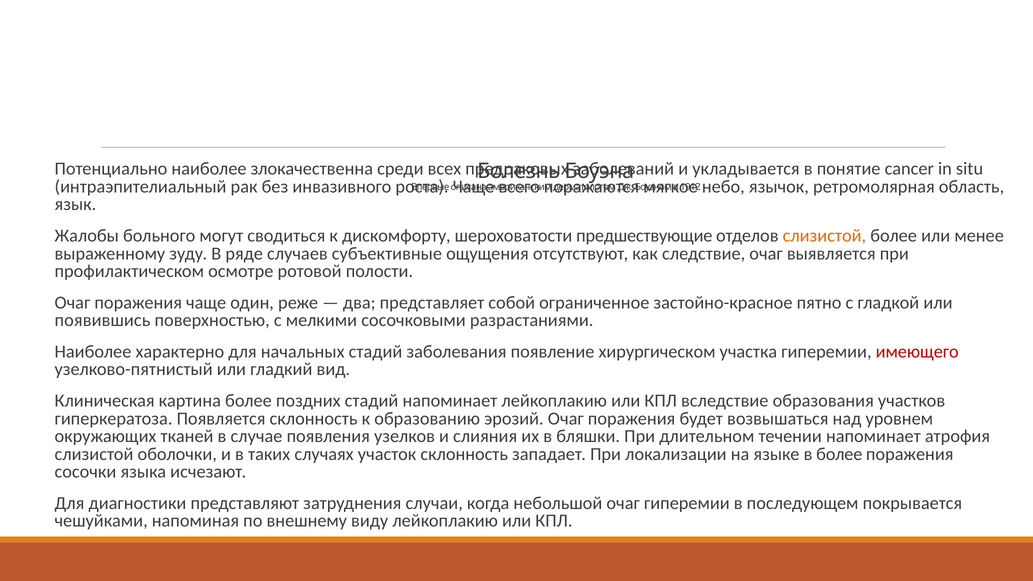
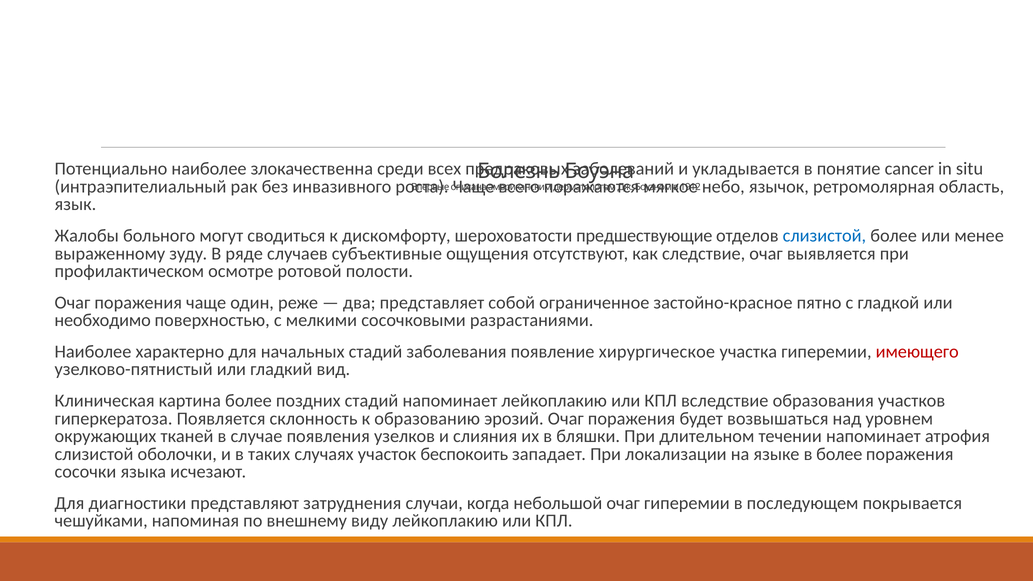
слизистой colour: orange -> blue (824, 236)
появившись: появившись -> необходимо (103, 320)
хирургическом: хирургическом -> хирургическое (657, 352)
участок склонность: склонность -> беспокоить (464, 454)
